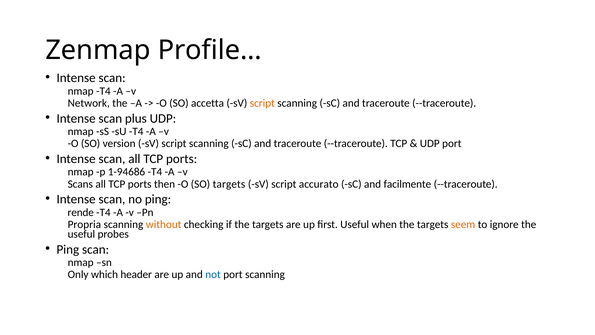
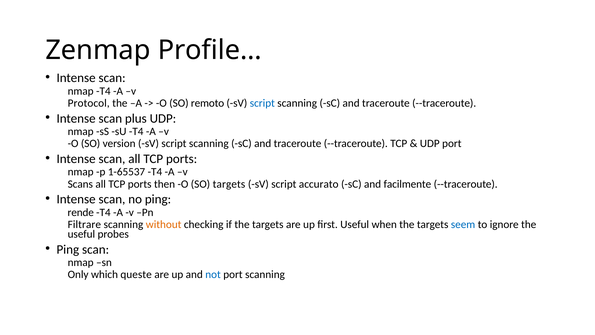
Network: Network -> Protocol (89, 103)
accetta: accetta -> remoto (208, 103)
script colour: orange -> blue (262, 103)
1-94686: 1-94686 -> 1-65537 (126, 172)
Propria: Propria -> Filtrare (84, 224)
seem colour: orange -> blue (463, 224)
header: header -> queste (136, 274)
